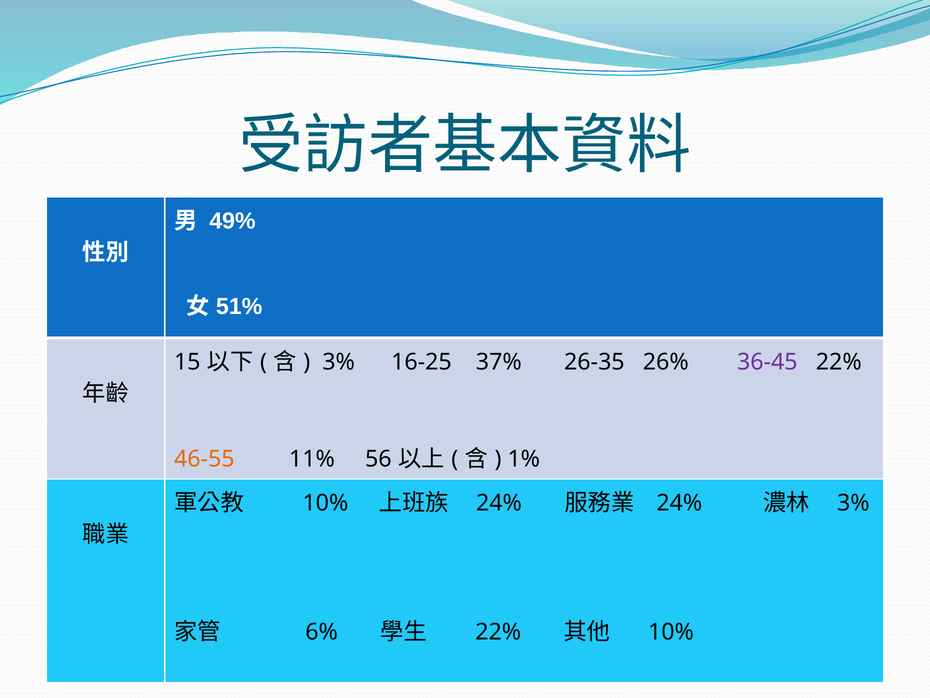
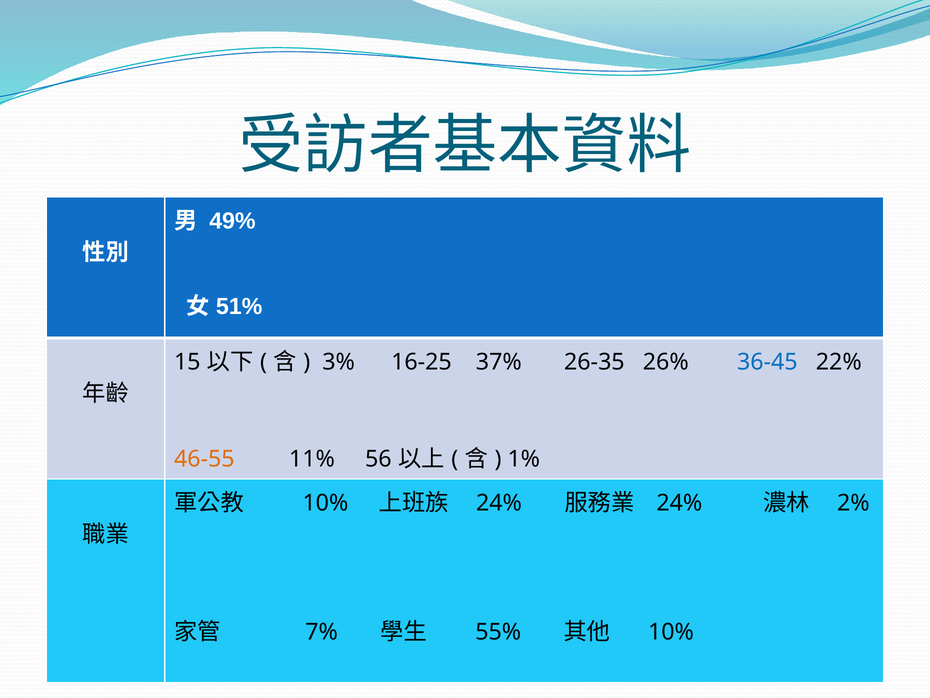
36-45 colour: purple -> blue (767, 362)
3%: 3% -> 2% (853, 503)
6%: 6% -> 7% (322, 631)
22%: 22% -> 55% (498, 631)
